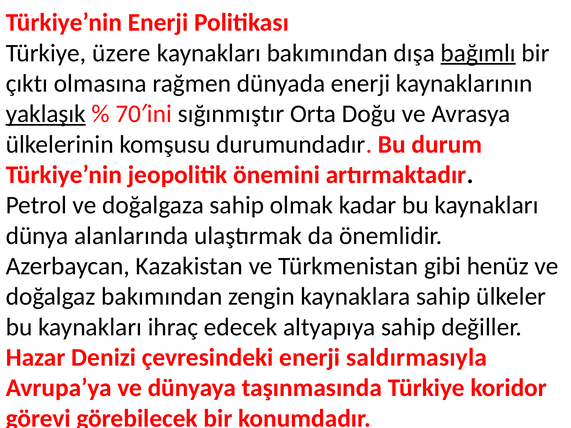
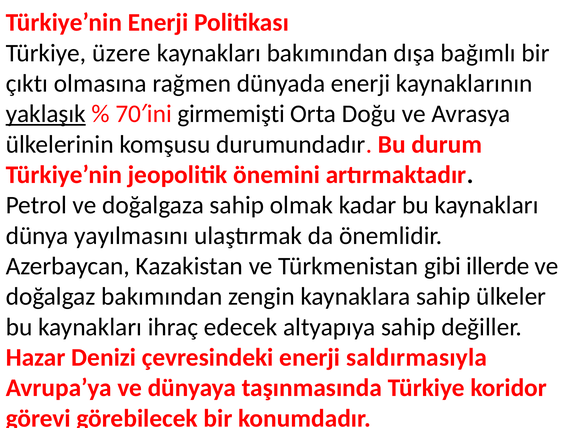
bağımlı underline: present -> none (478, 53)
sığınmıştır: sığınmıştır -> girmemişti (231, 114)
alanlarında: alanlarında -> yayılmasını (131, 236)
henüz: henüz -> illerde (498, 266)
